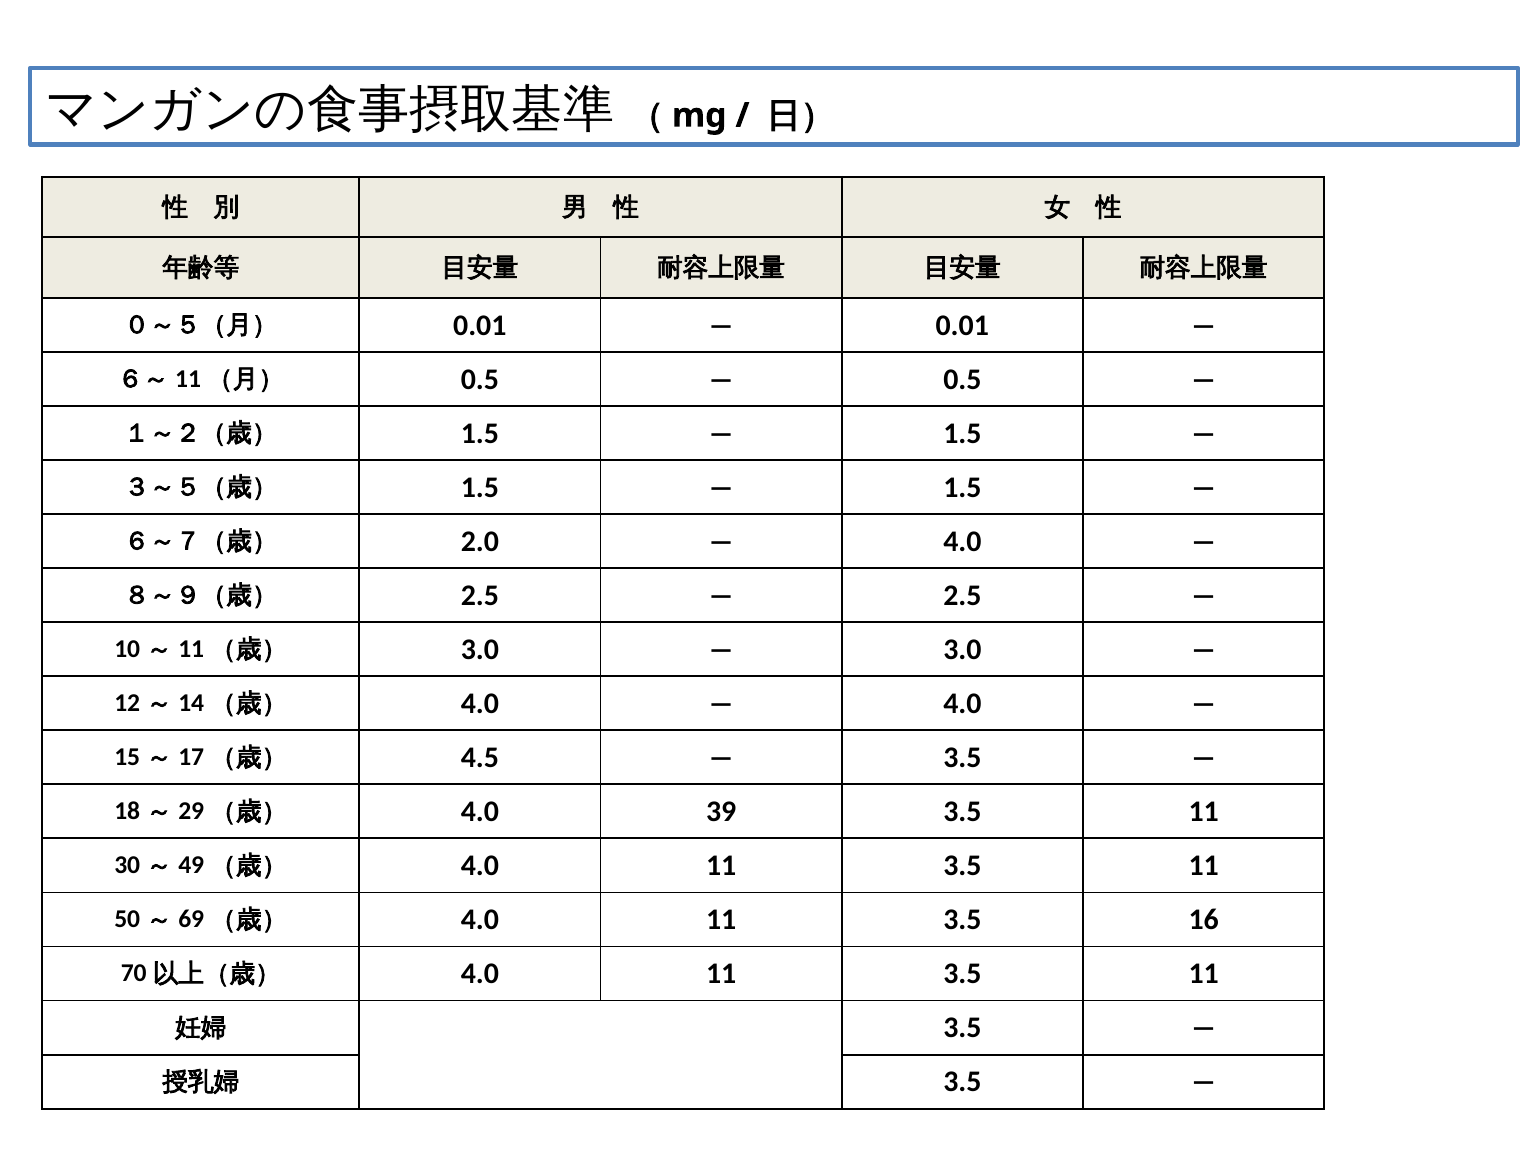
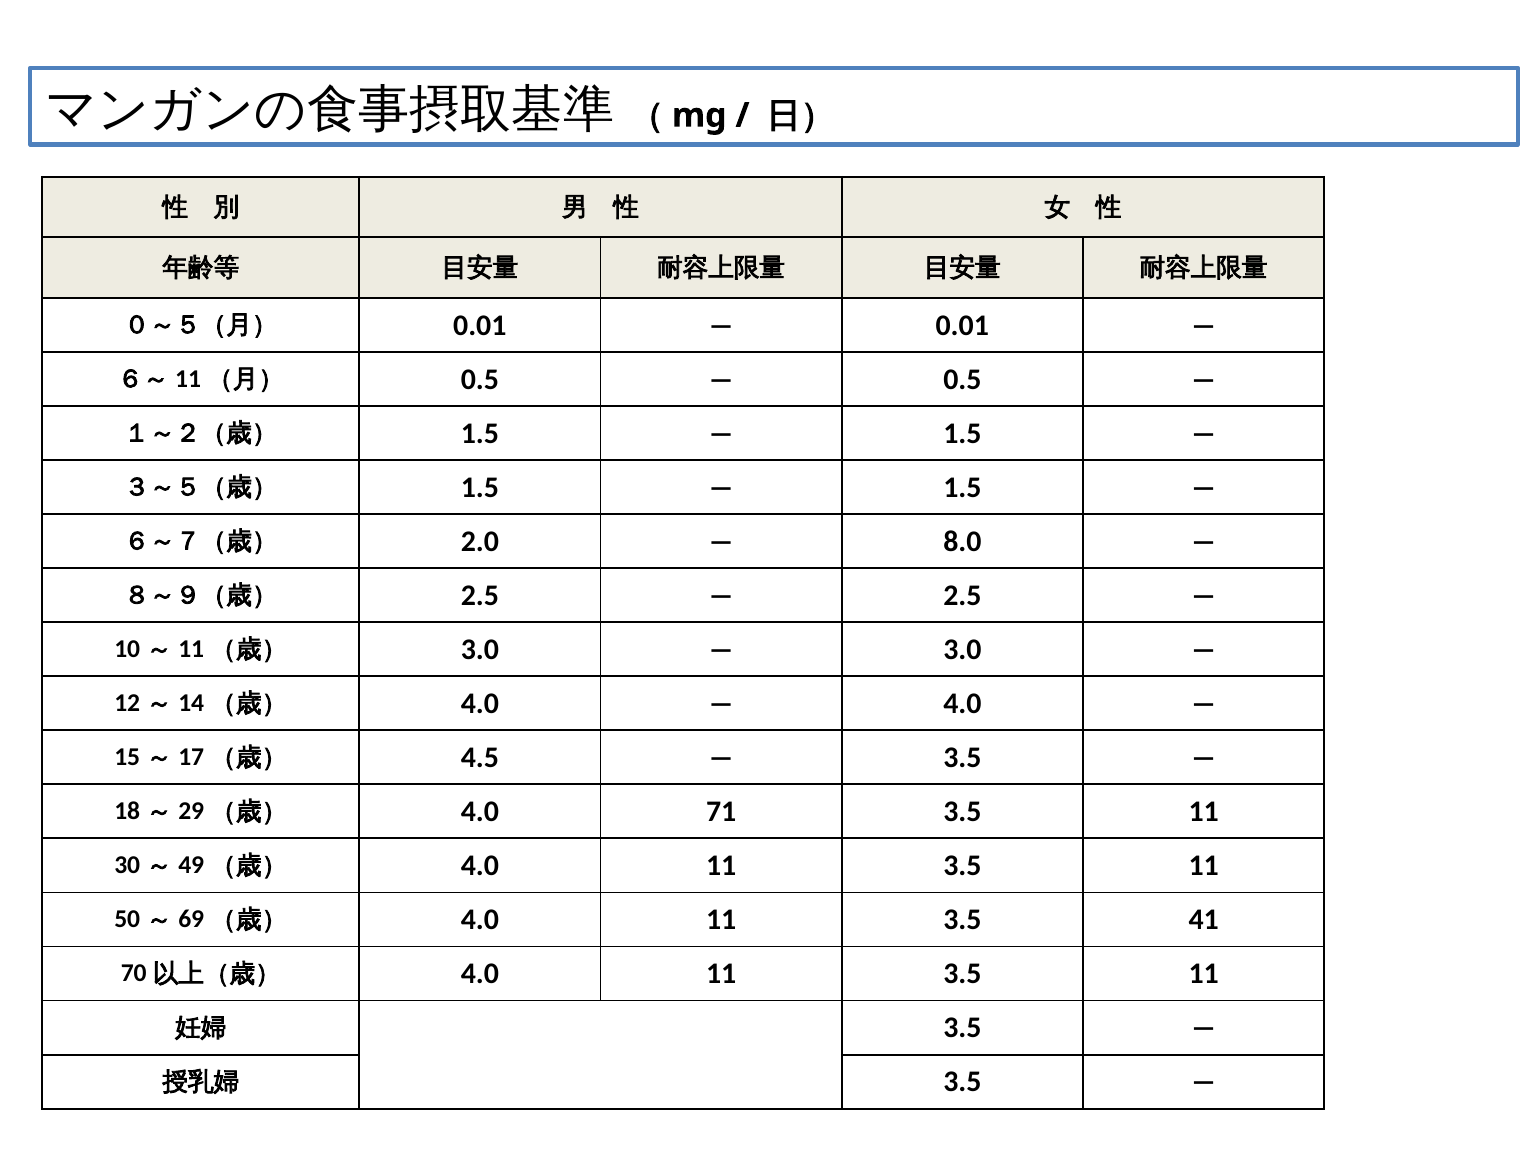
4.0: 4.0 -> 8.0 (962, 541)
39: 39 -> 71 (721, 812)
16: 16 -> 41 (1204, 920)
